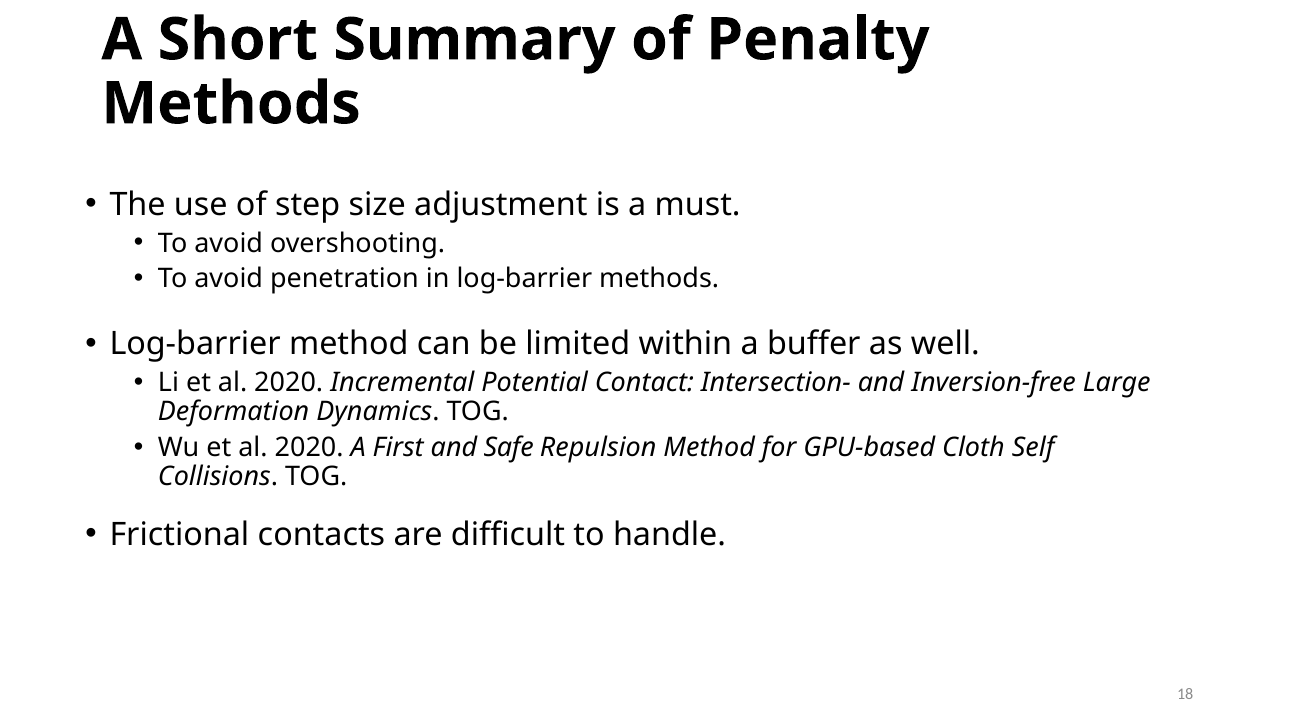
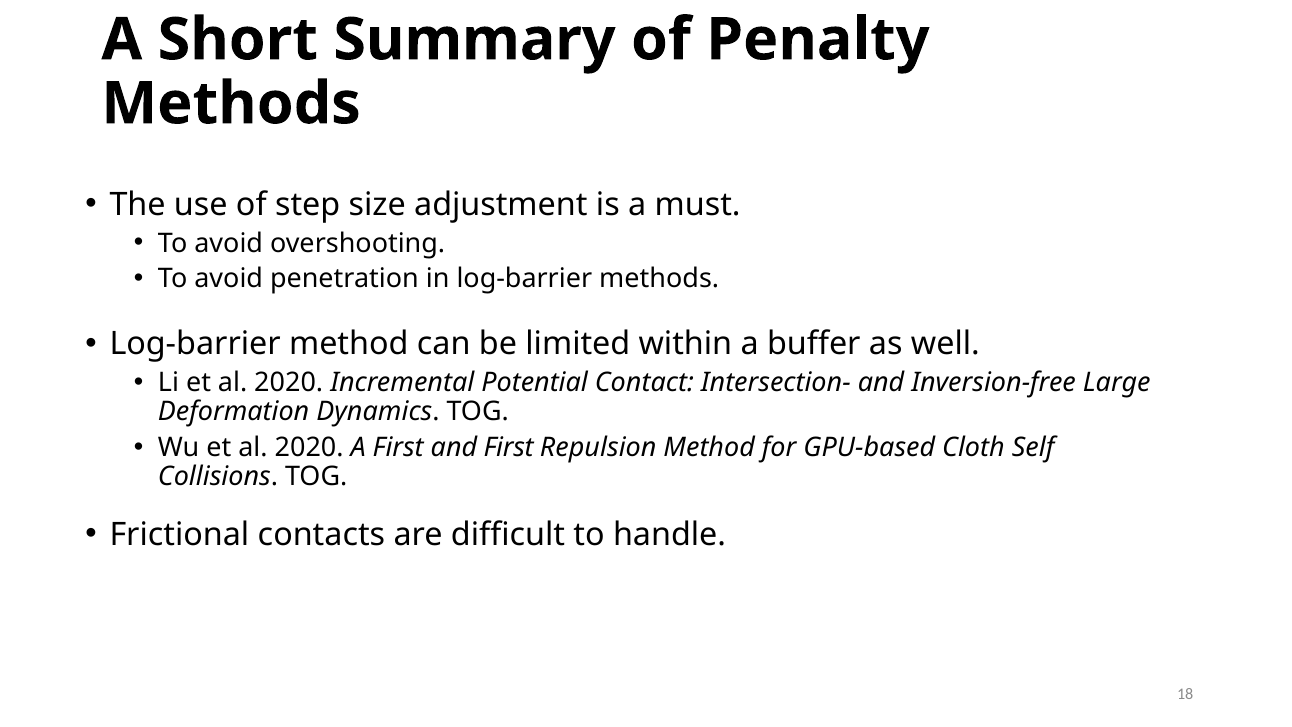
and Safe: Safe -> First (509, 447)
